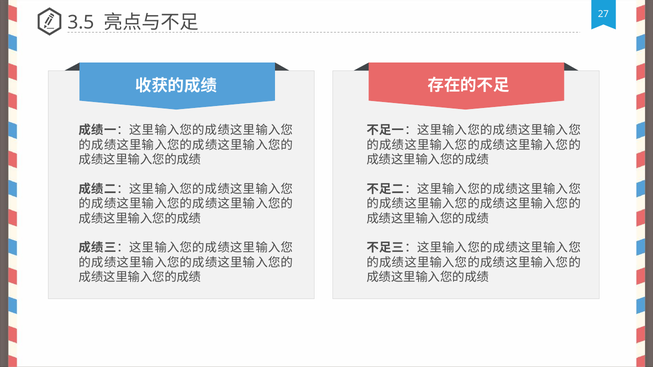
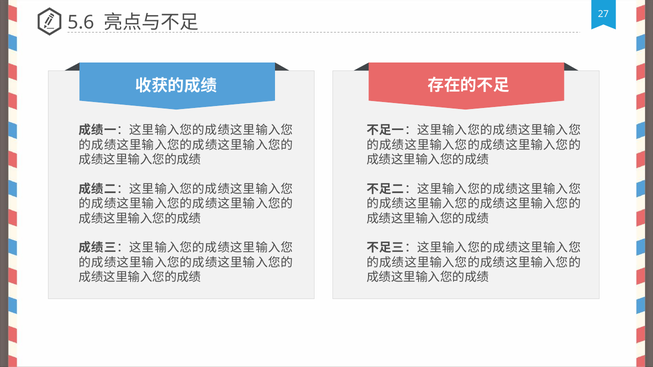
3.5: 3.5 -> 5.6 (81, 23)
